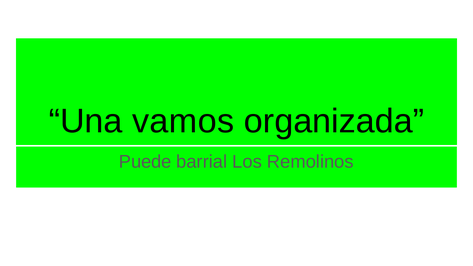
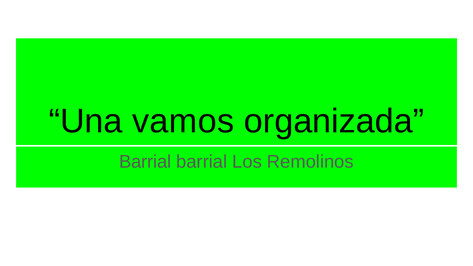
Puede: Puede -> Barrial (145, 162)
